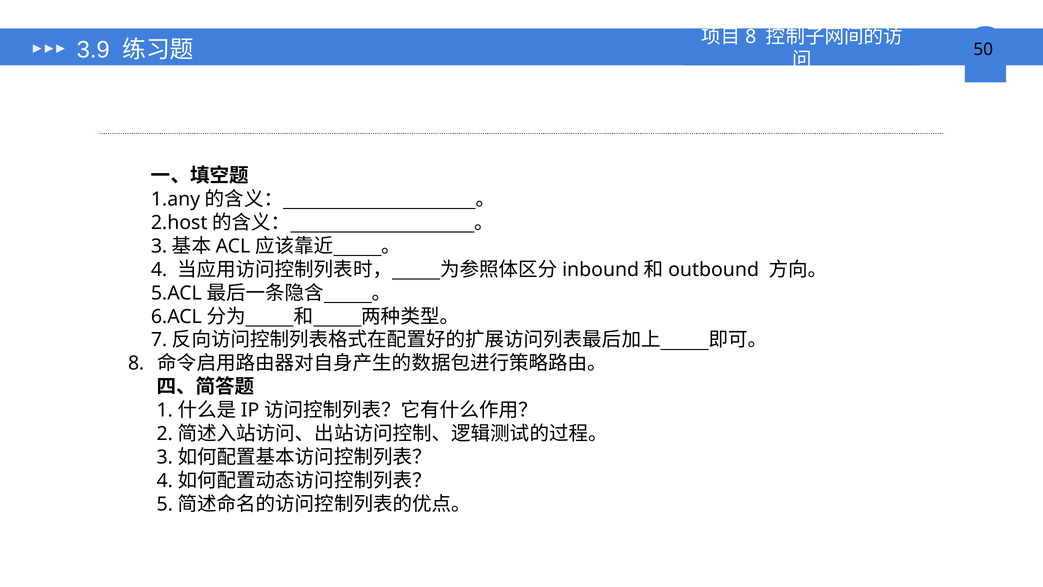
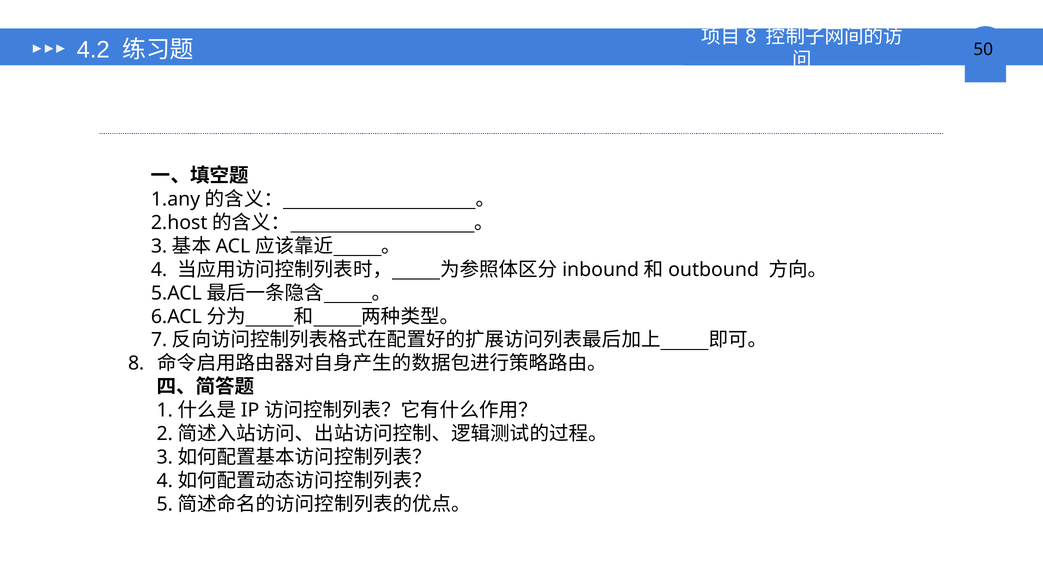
3.9: 3.9 -> 4.2 (93, 50)
